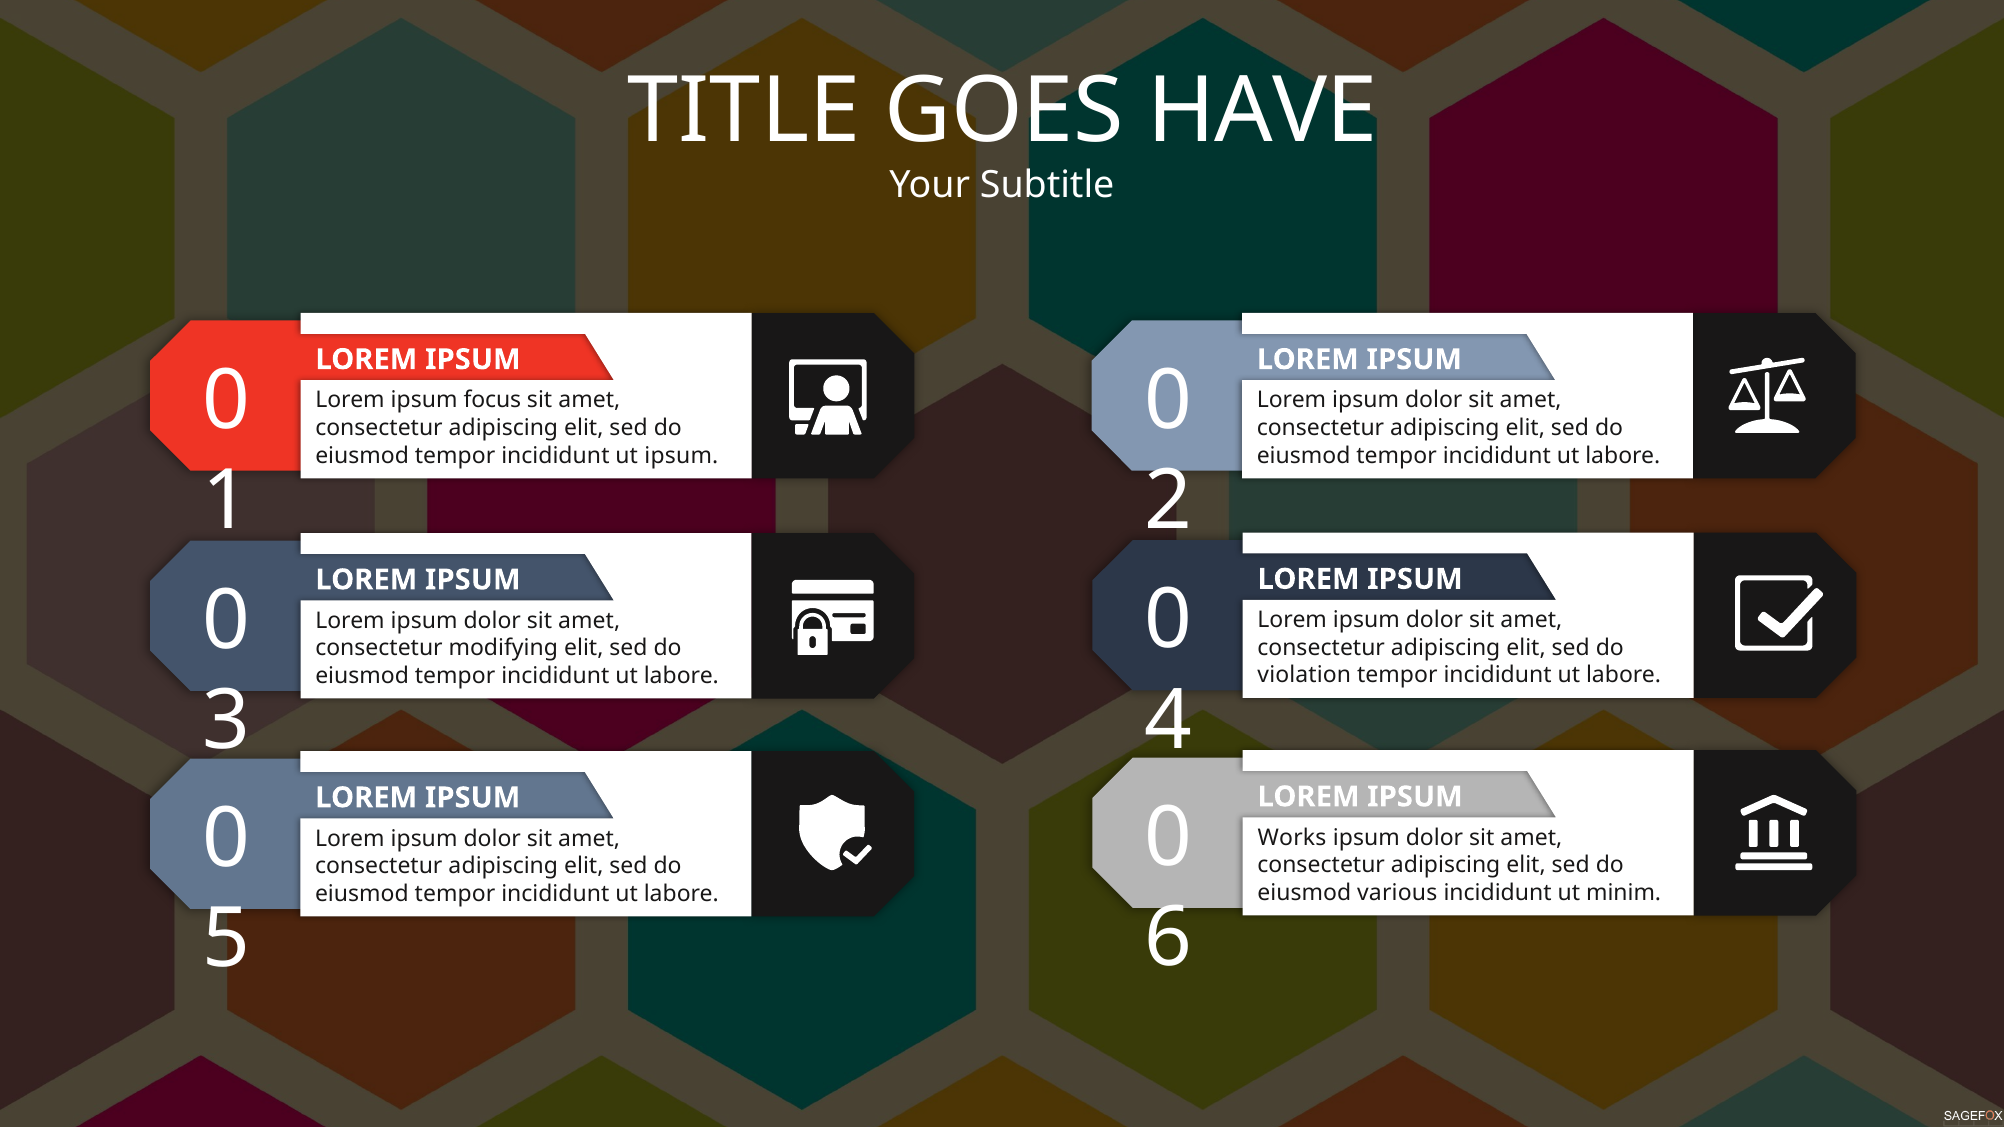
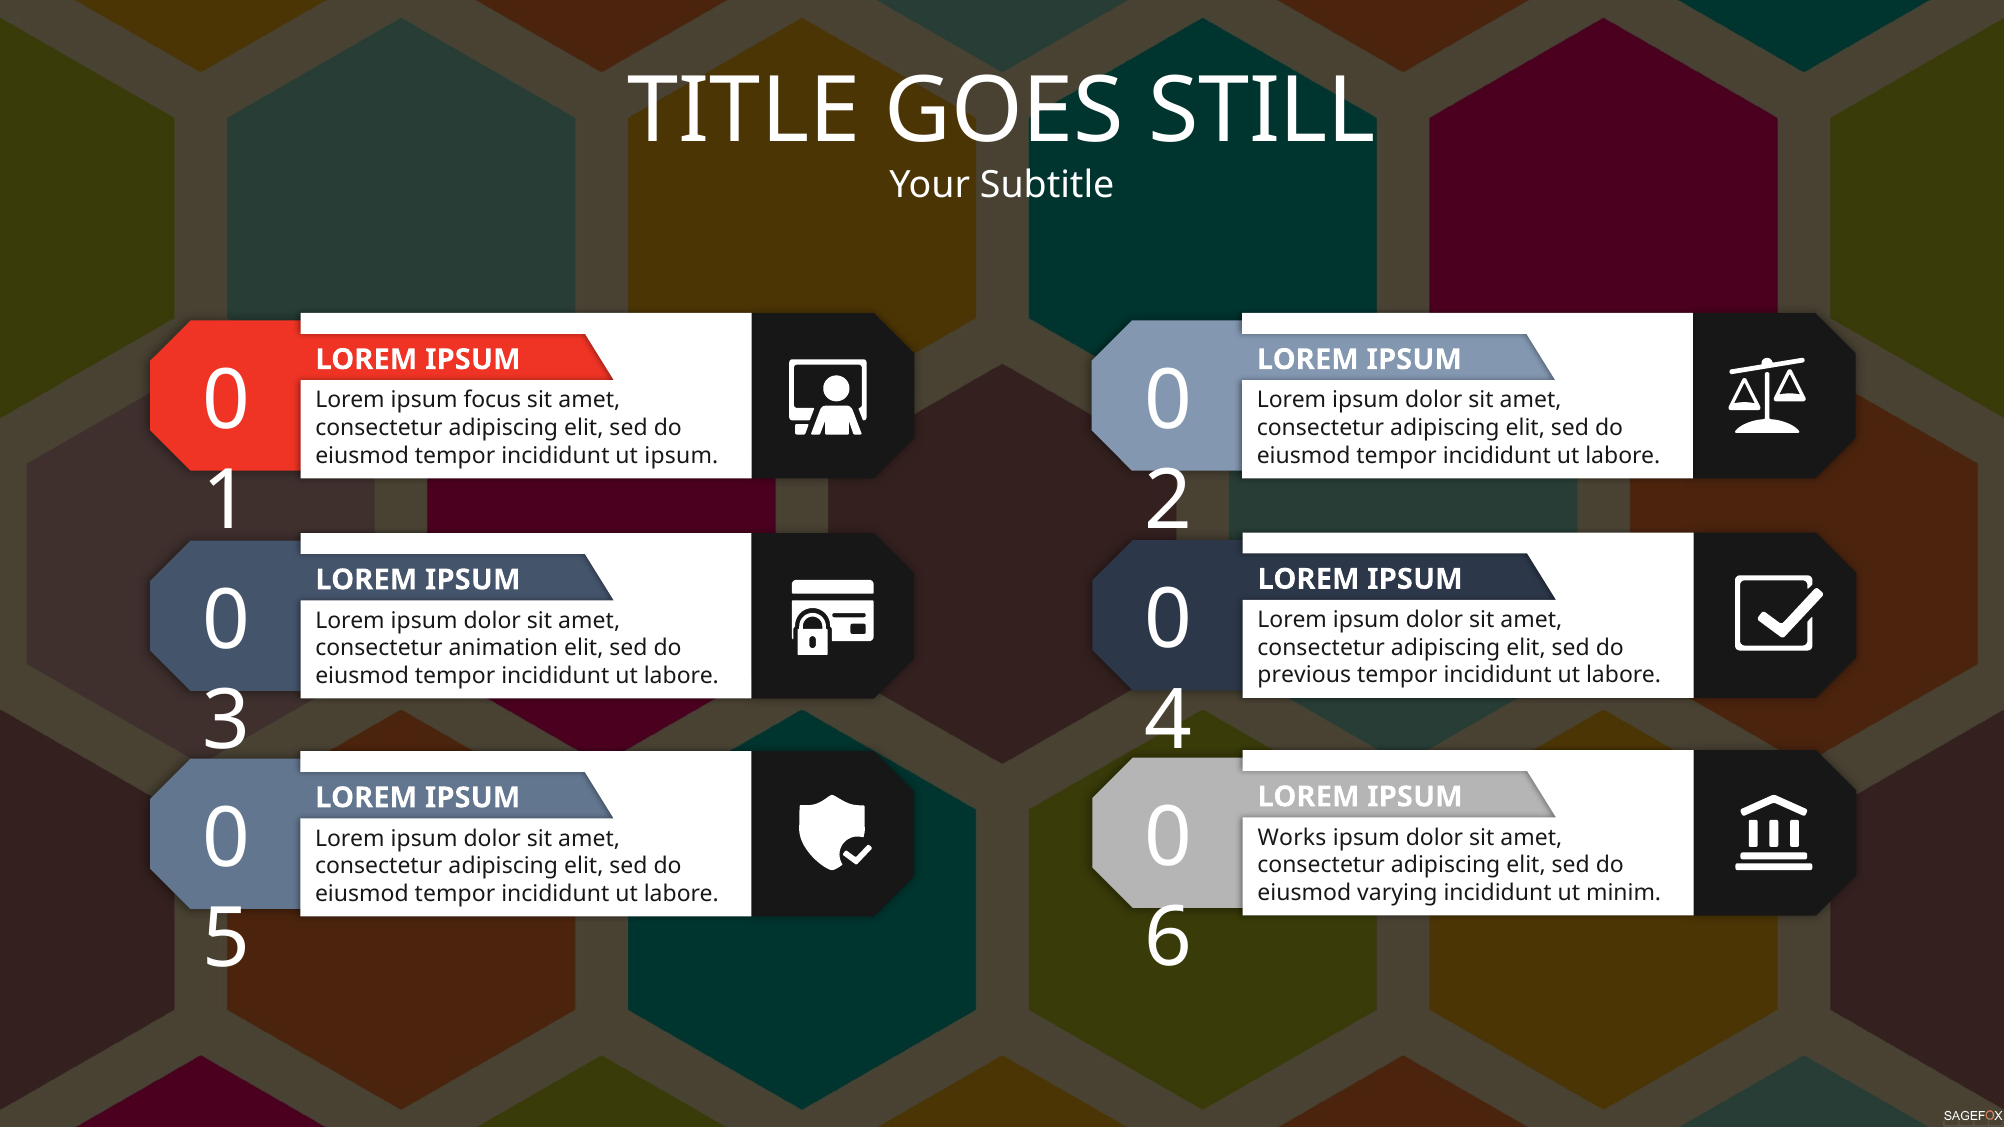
HAVE: HAVE -> STILL (1262, 111)
modifying: modifying -> animation (503, 648)
violation: violation -> previous (1304, 675)
various: various -> varying (1397, 893)
